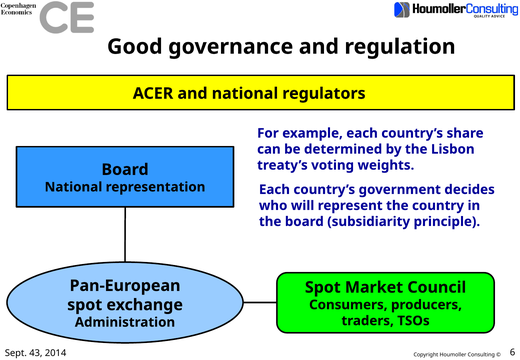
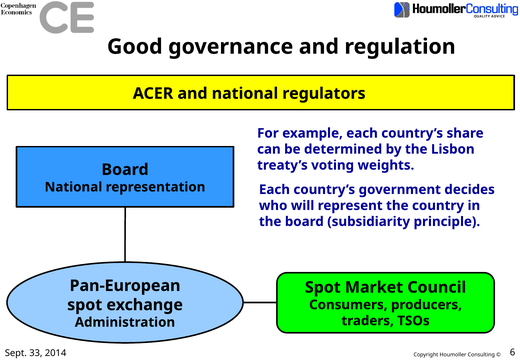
43: 43 -> 33 (36, 353)
